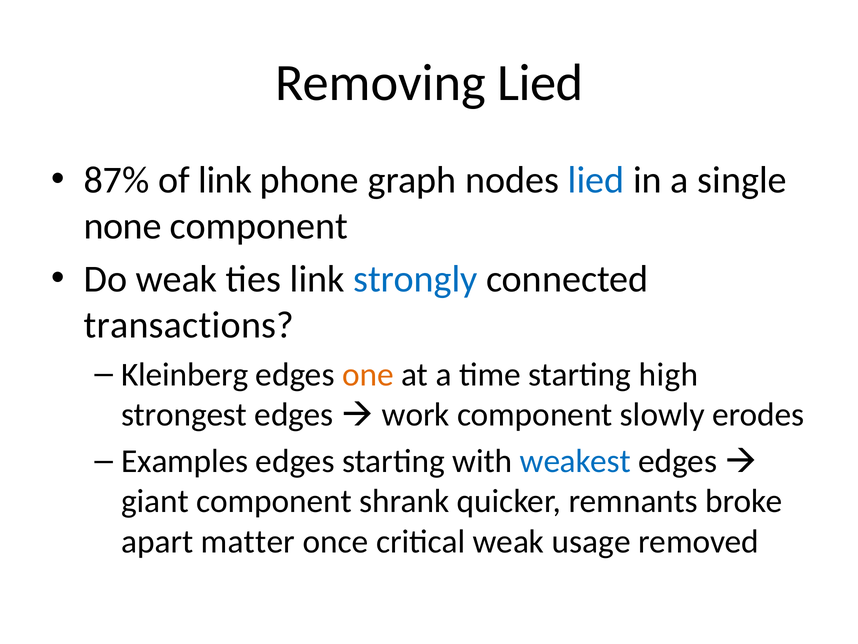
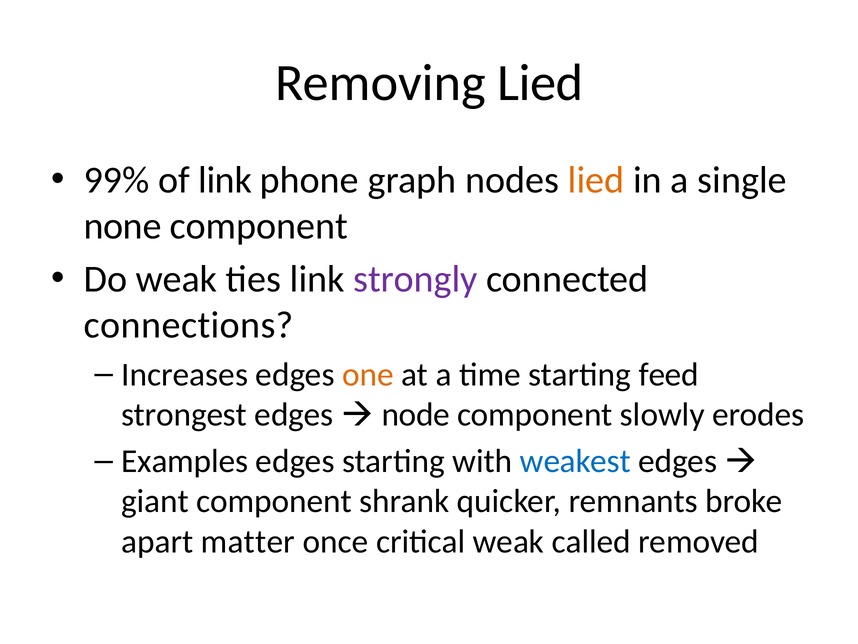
87%: 87% -> 99% (117, 180)
lied colour: blue -> orange (596, 180)
strongly colour: blue -> purple (415, 279)
transactions: transactions -> connections (189, 325)
Kleinberg: Kleinberg -> Increases (185, 374)
high: high -> feed (669, 374)
work: work -> node (416, 414)
usage: usage -> called (591, 541)
